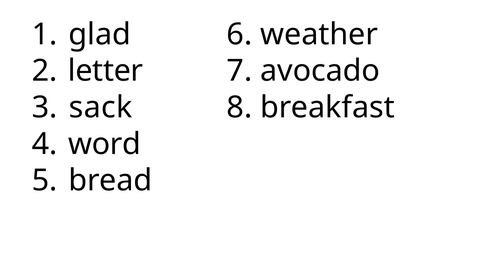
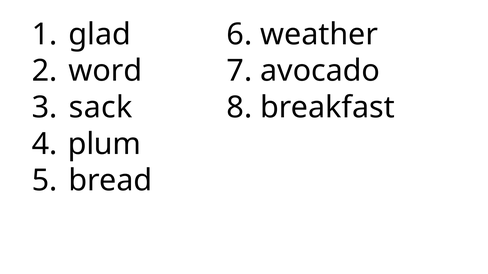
letter: letter -> word (105, 71)
word: word -> plum (105, 144)
